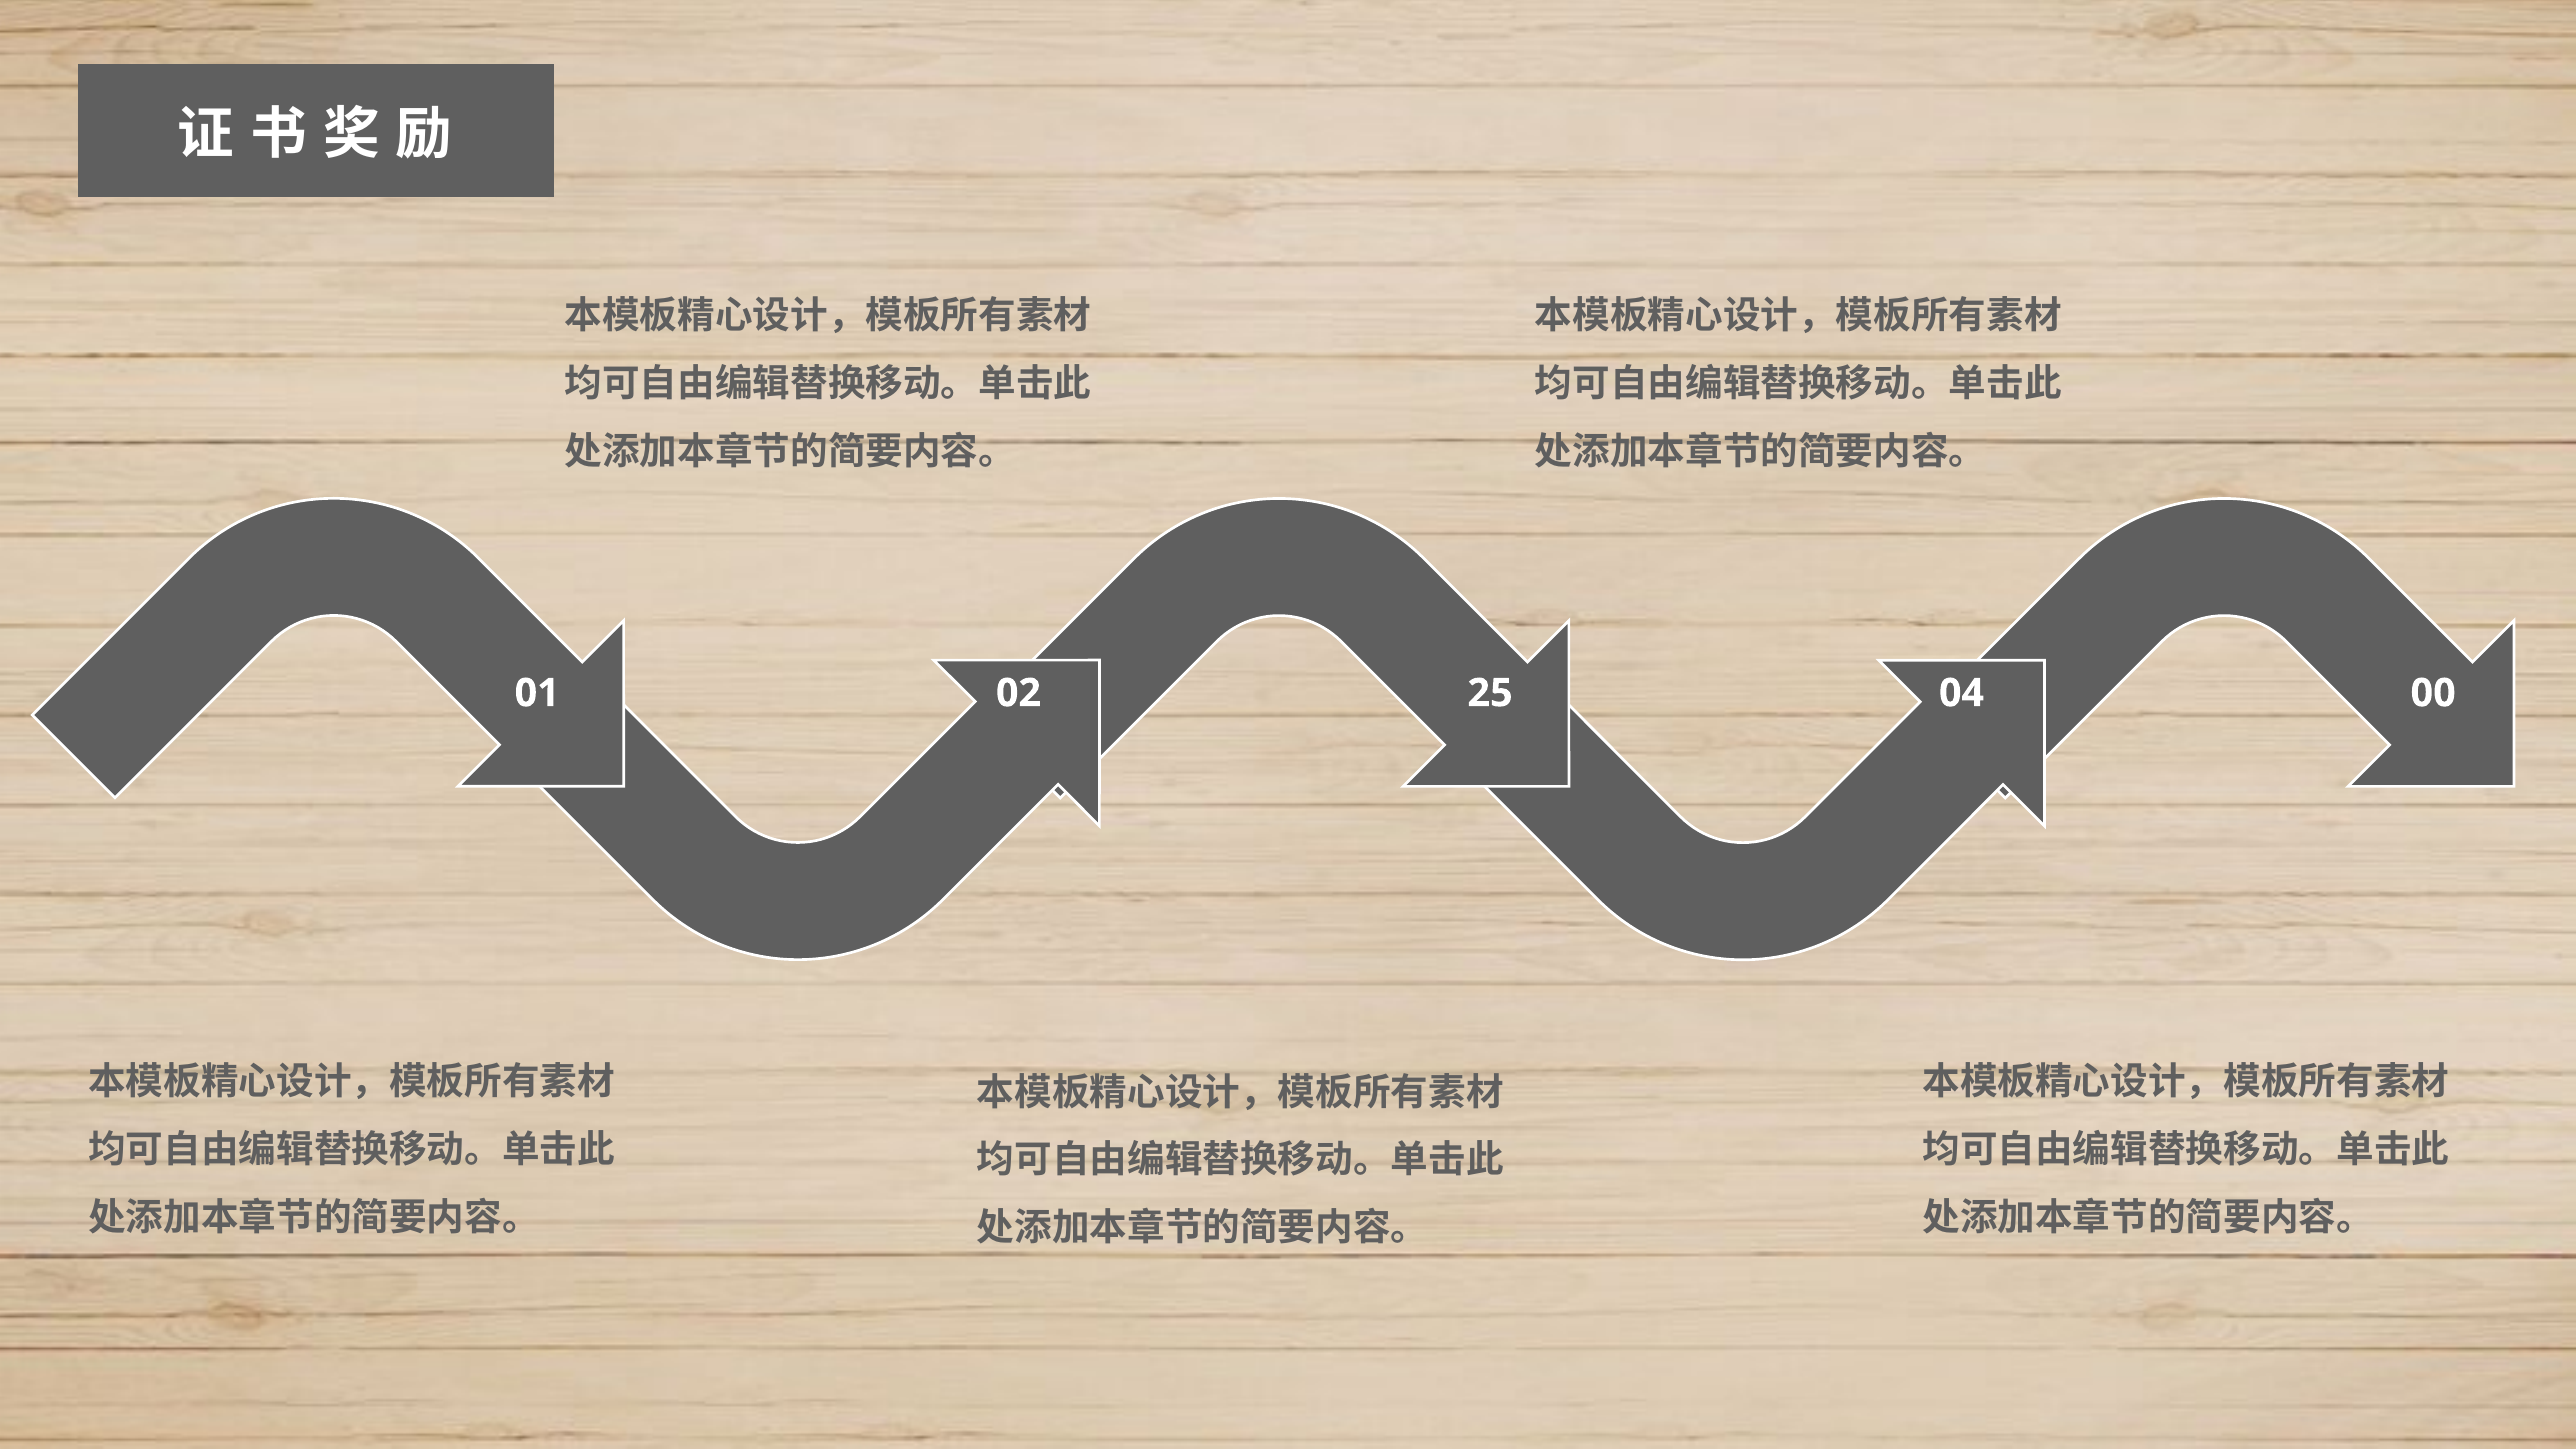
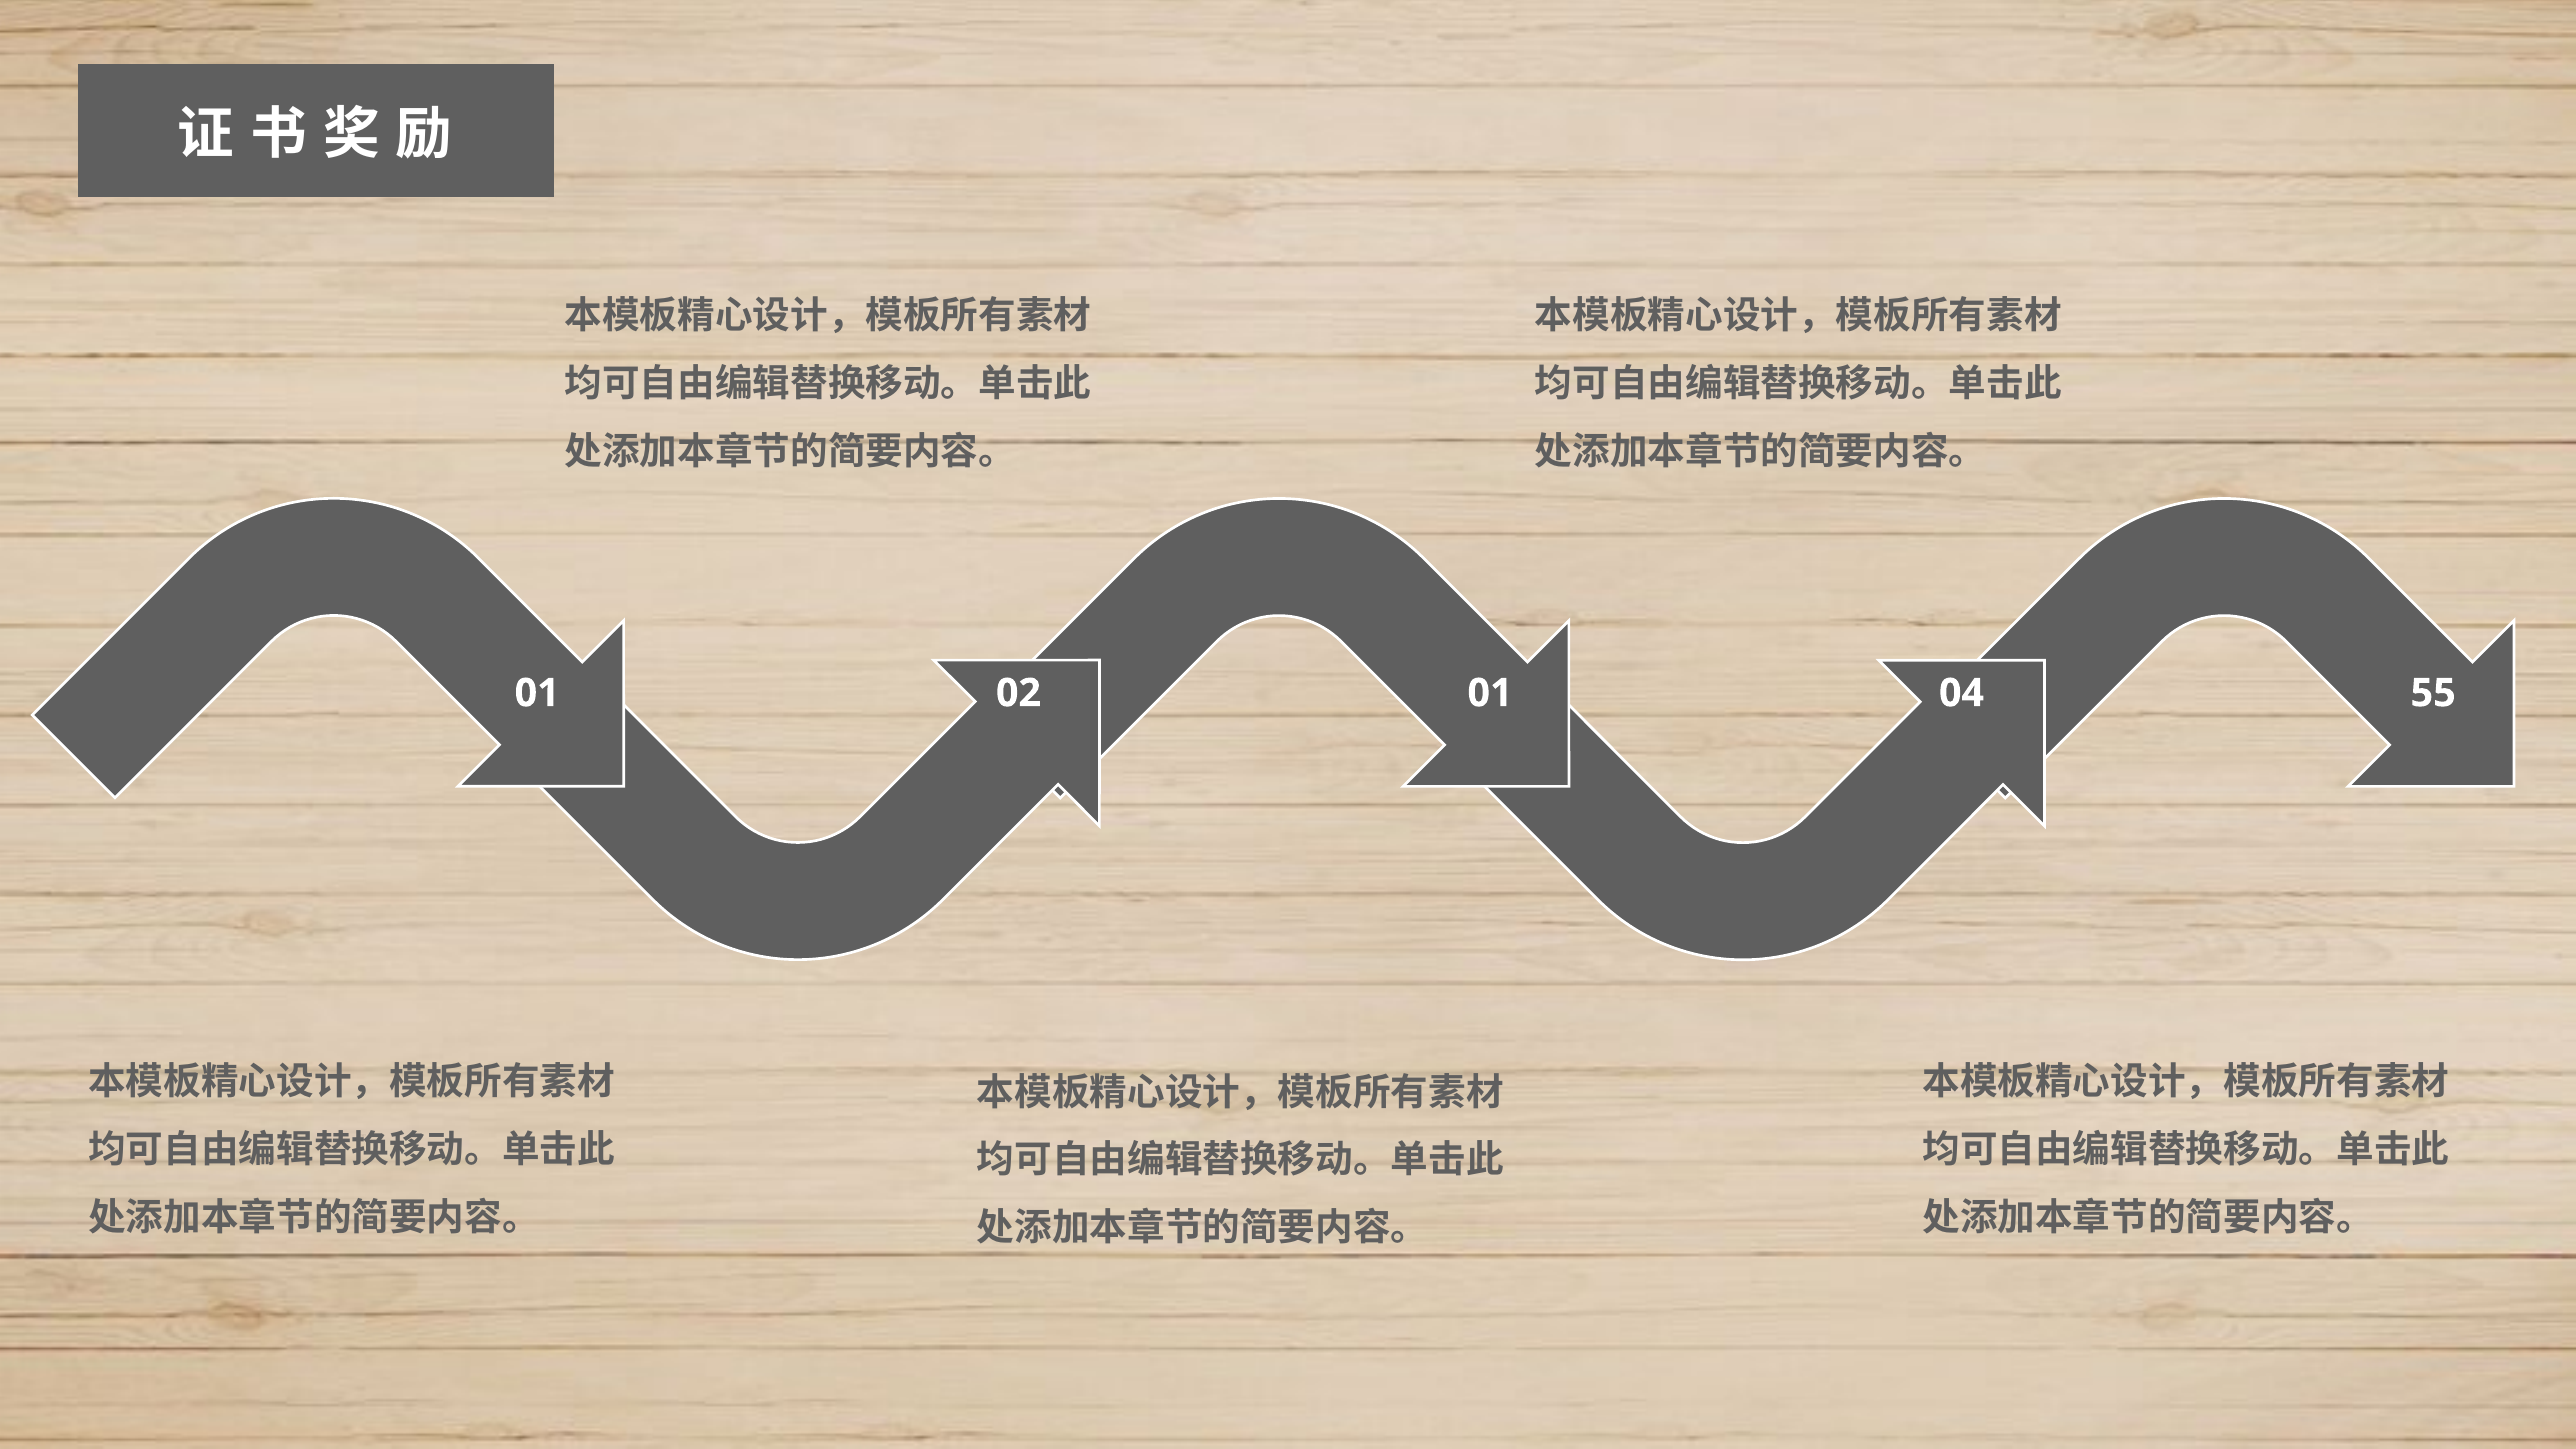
02 25: 25 -> 01 (1490, 693)
00: 00 -> 55 (2433, 693)
